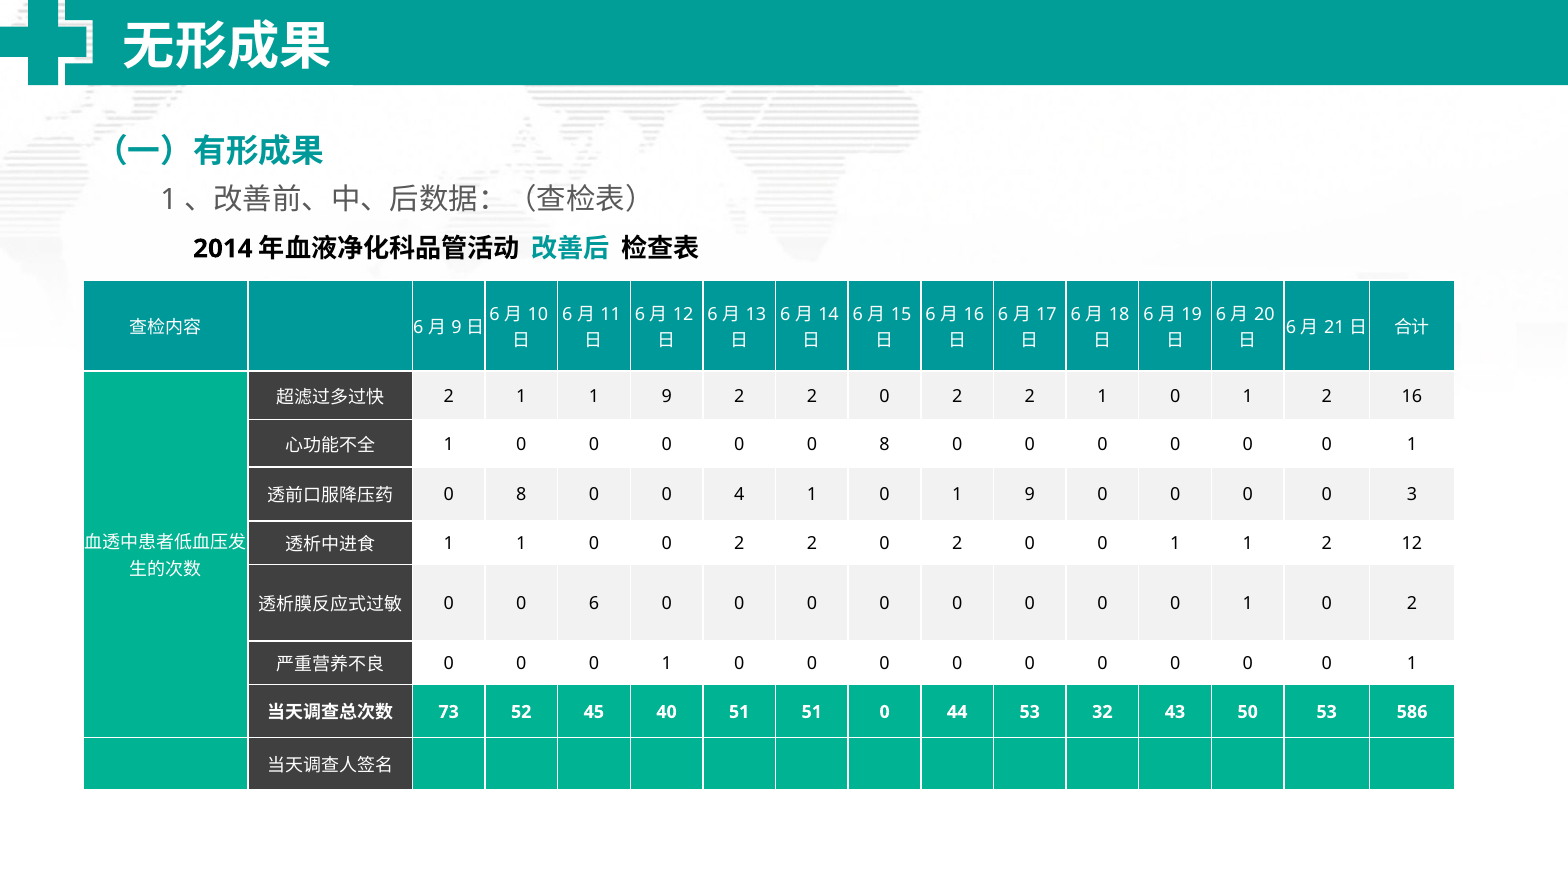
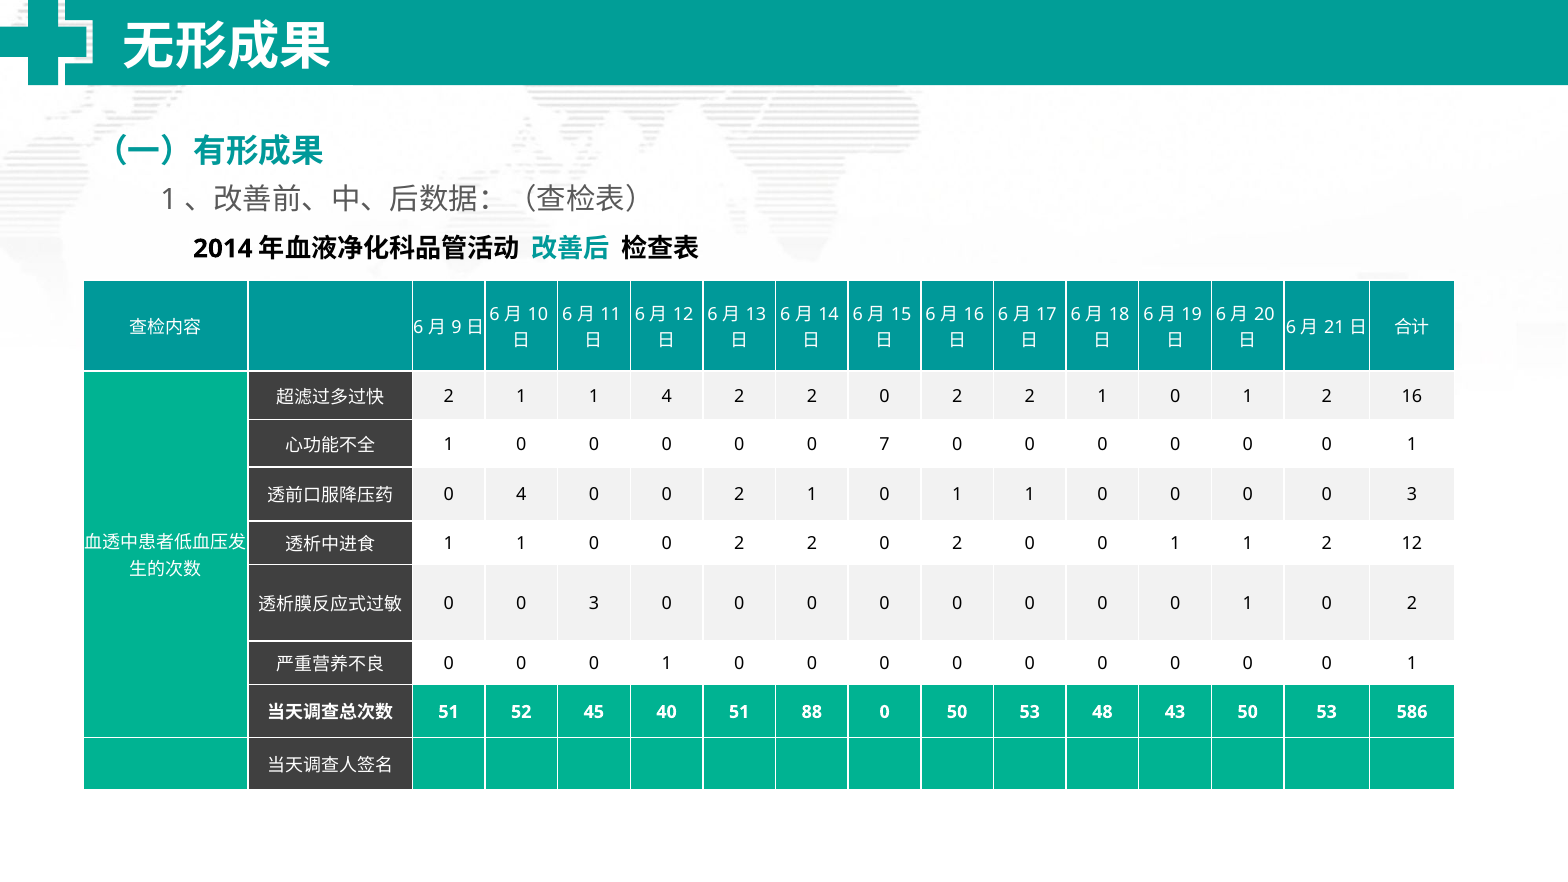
1 1 9: 9 -> 4 (667, 396)
0 0 8: 8 -> 7 (885, 444)
8: 8 -> 4 (521, 495)
4: 4 -> 2 (739, 495)
1 0 1 9: 9 -> 1 (1030, 495)
6: 6 -> 3 (594, 604)
73: 73 -> 51 (449, 712)
51 51: 51 -> 88 (812, 712)
0 44: 44 -> 50 (957, 712)
32: 32 -> 48 (1102, 712)
